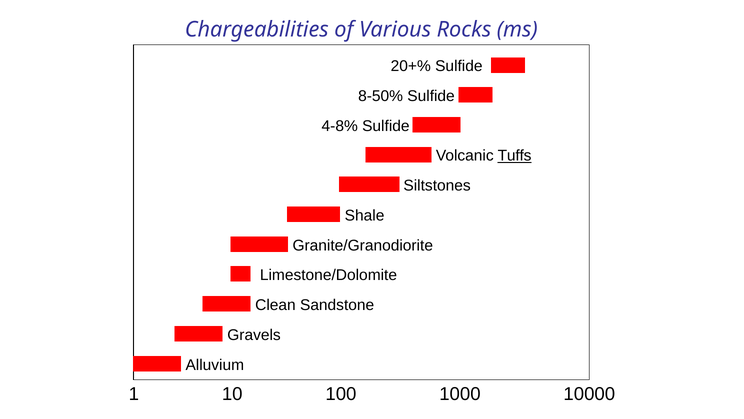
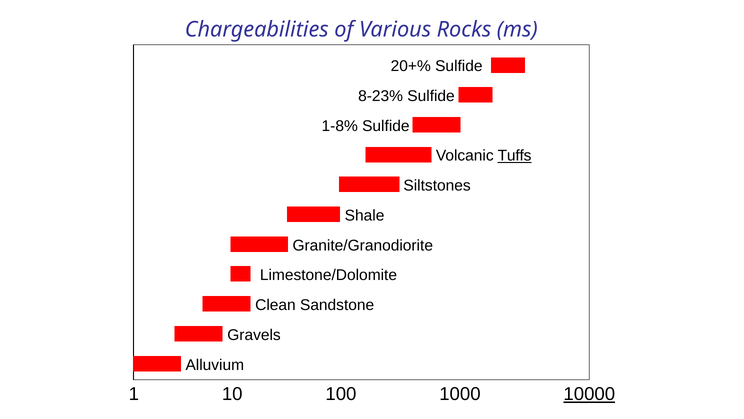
8-50%: 8-50% -> 8-23% (381, 96)
4-8%: 4-8% -> 1-8% (340, 126)
10000 underline: none -> present (589, 394)
